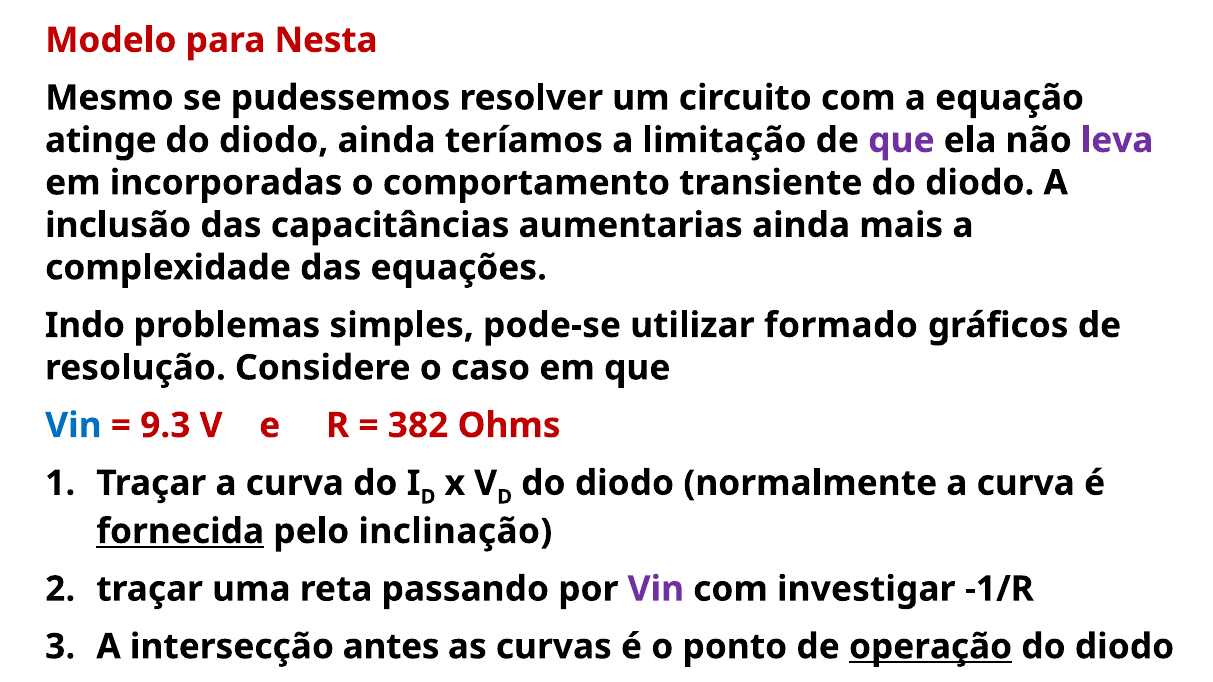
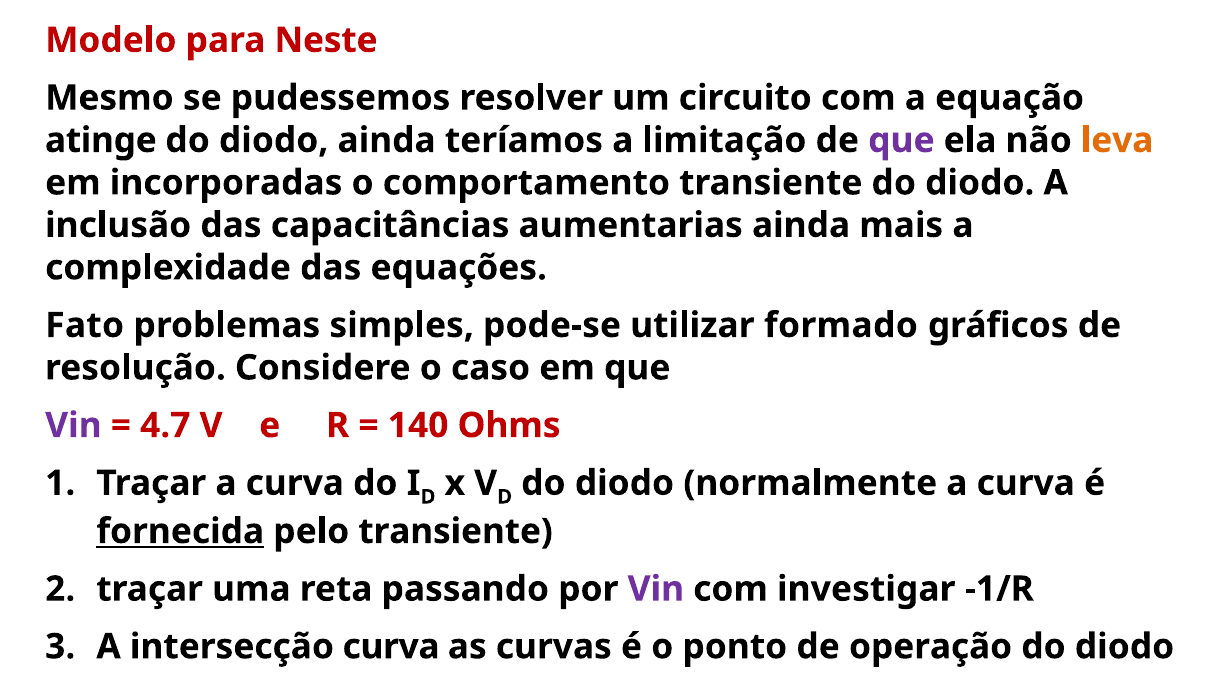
Nesta: Nesta -> Neste (326, 40)
leva colour: purple -> orange (1117, 140)
Indo: Indo -> Fato (85, 326)
Vin colour: blue -> purple (73, 426)
9.3: 9.3 -> 4.7 (165, 426)
382: 382 -> 140 (418, 426)
pelo inclinação: inclinação -> transiente (456, 532)
intersecção antes: antes -> curva (391, 647)
operação underline: present -> none (931, 647)
